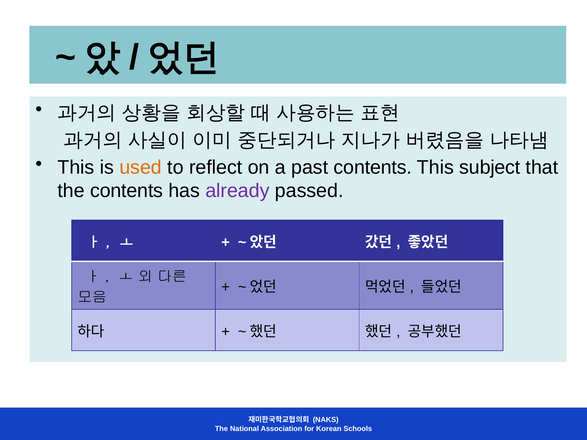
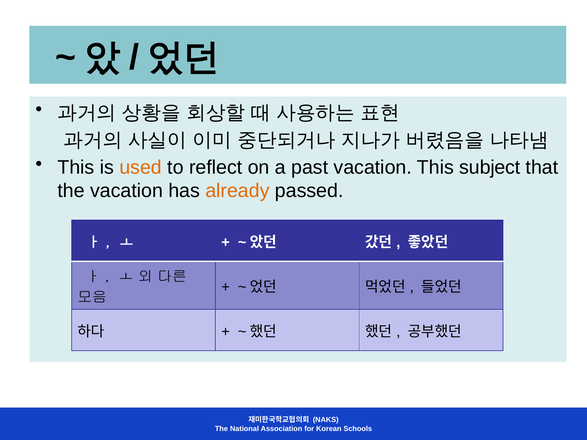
past contents: contents -> vacation (373, 167)
the contents: contents -> vacation (127, 191)
already colour: purple -> orange (237, 191)
